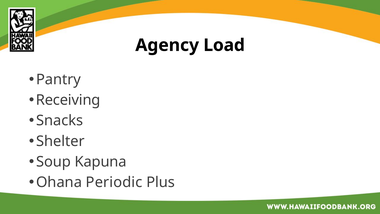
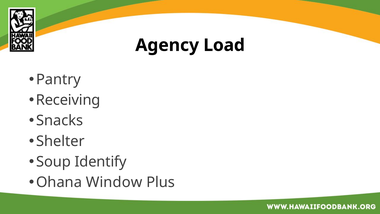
Kapuna: Kapuna -> Identify (101, 162)
Periodic: Periodic -> Window (114, 182)
